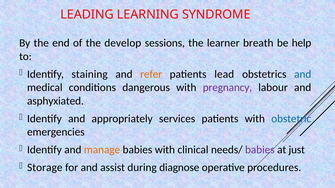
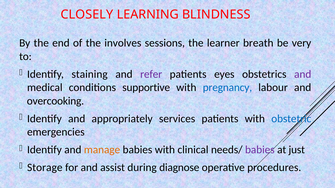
LEADING: LEADING -> CLOSELY (87, 14)
SYNDROME: SYNDROME -> BLINDNESS (216, 14)
develop: develop -> involves (123, 43)
help: help -> very (302, 43)
refer colour: orange -> purple (151, 74)
lead: lead -> eyes (224, 74)
and colour: blue -> purple (303, 74)
dangerous: dangerous -> supportive (146, 88)
pregnancy colour: purple -> blue (227, 88)
asphyxiated: asphyxiated -> overcooking (55, 101)
